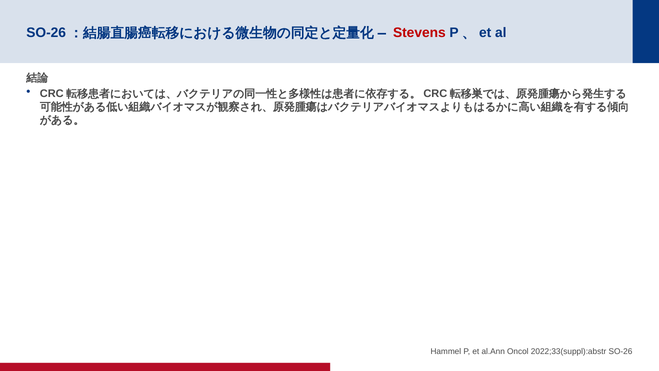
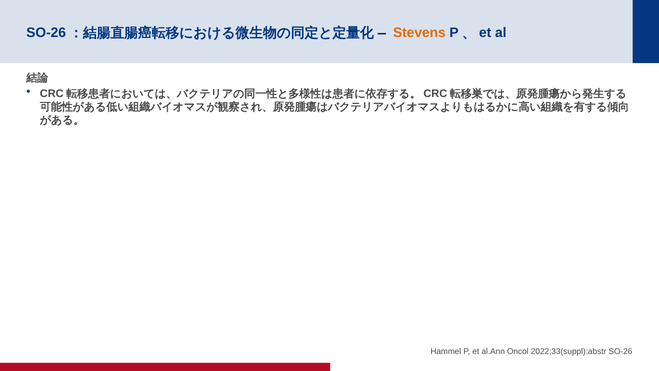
Stevens colour: red -> orange (419, 33)
